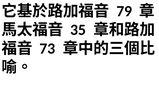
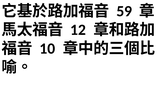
79: 79 -> 59 (124, 11)
35: 35 -> 12 (78, 30)
73: 73 -> 10 (47, 48)
